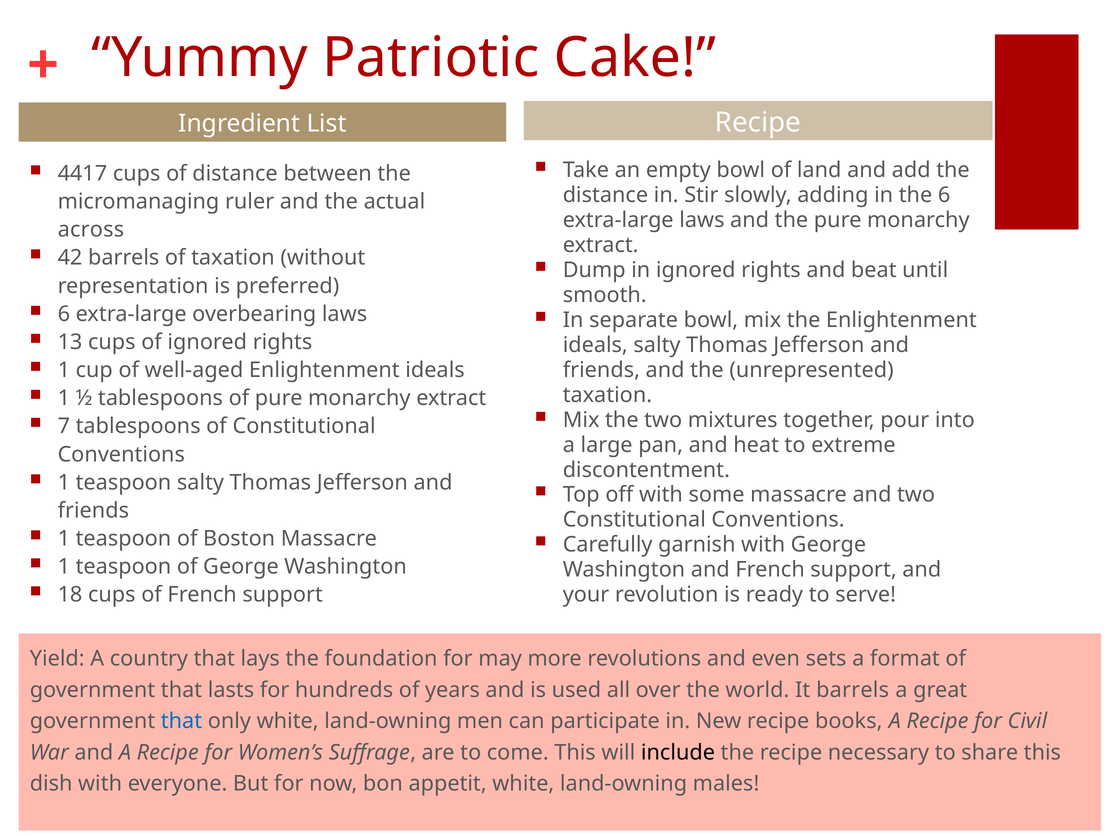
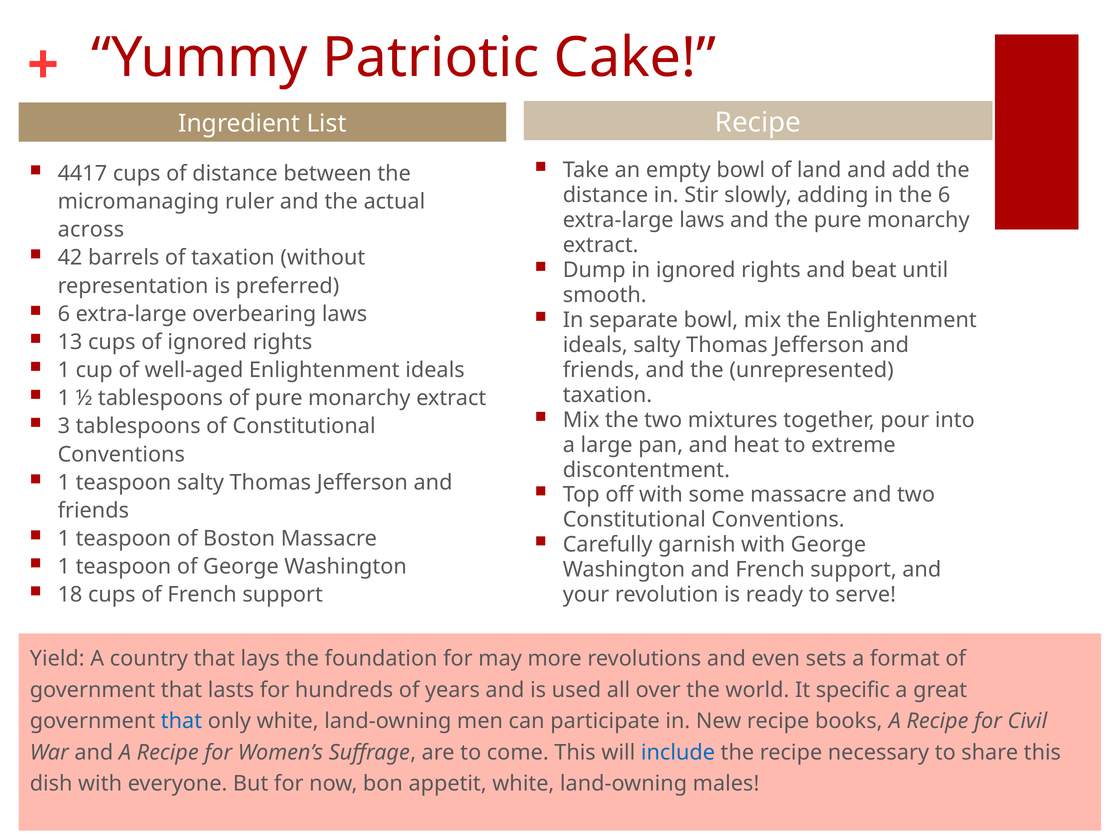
7: 7 -> 3 (64, 426)
It barrels: barrels -> specific (853, 690)
include colour: black -> blue (678, 752)
